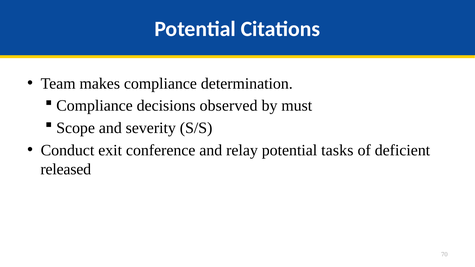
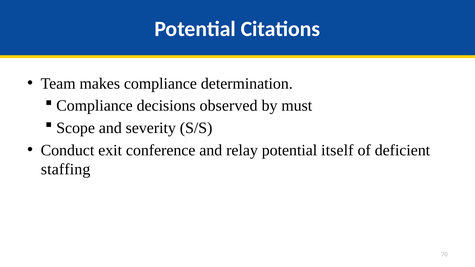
tasks: tasks -> itself (337, 150)
released: released -> staffing (66, 169)
